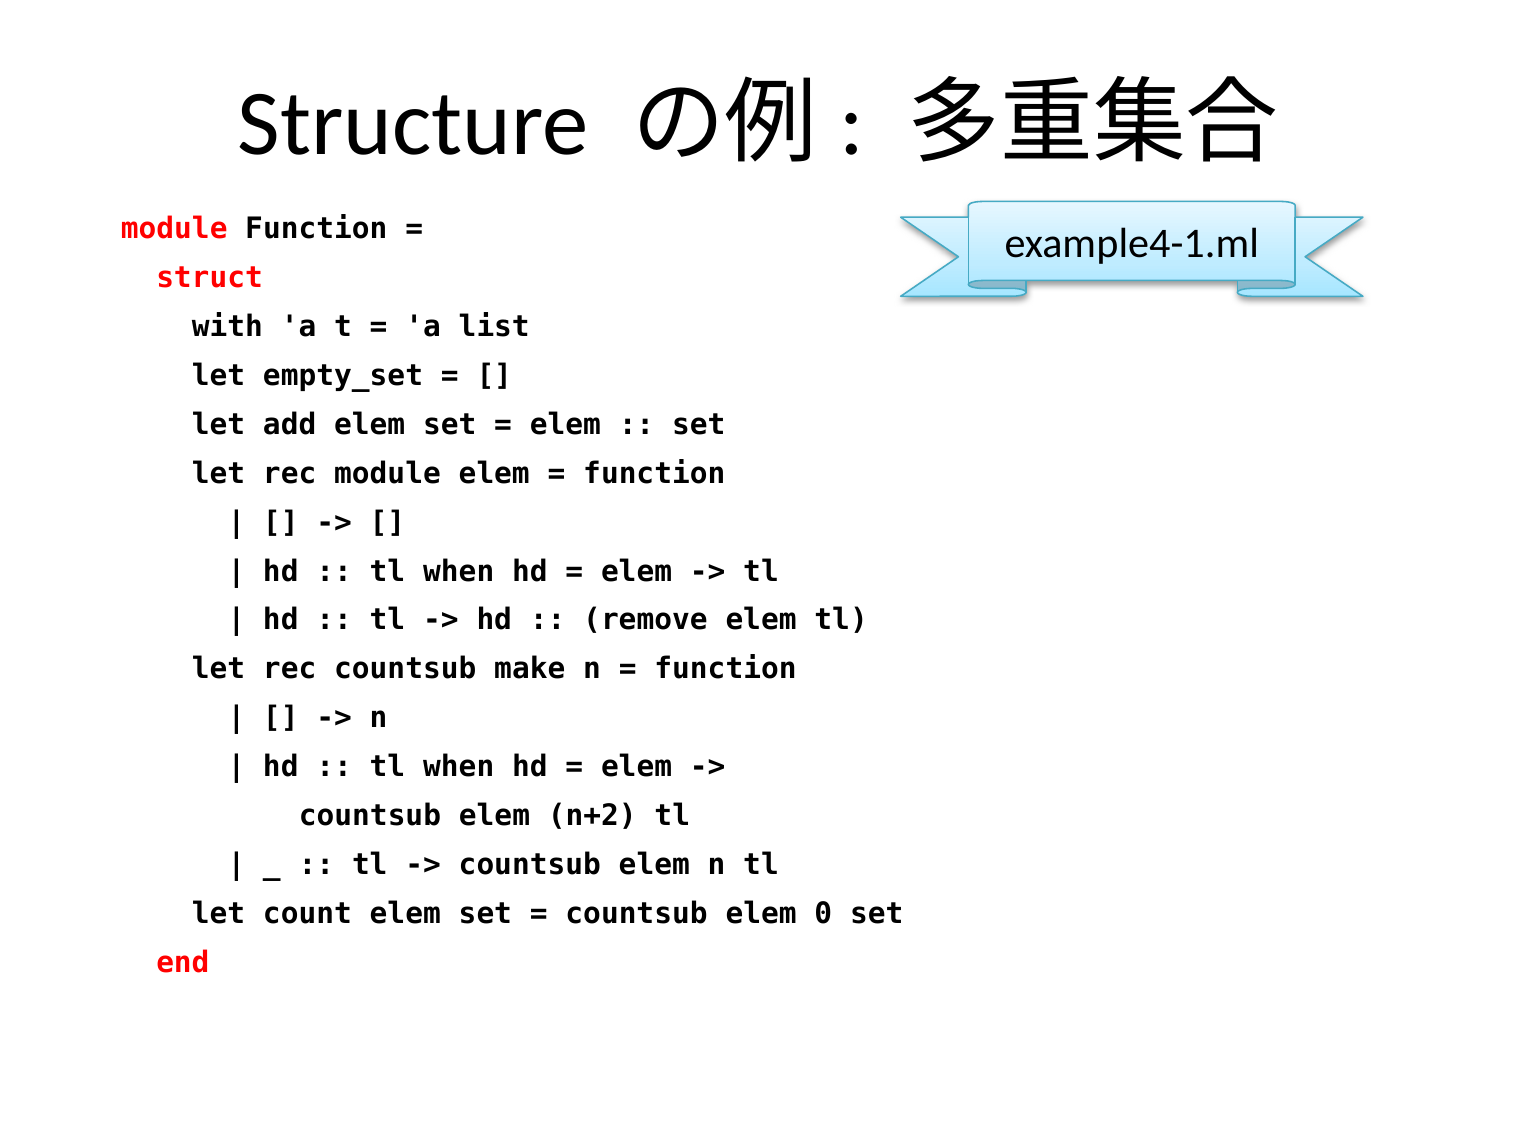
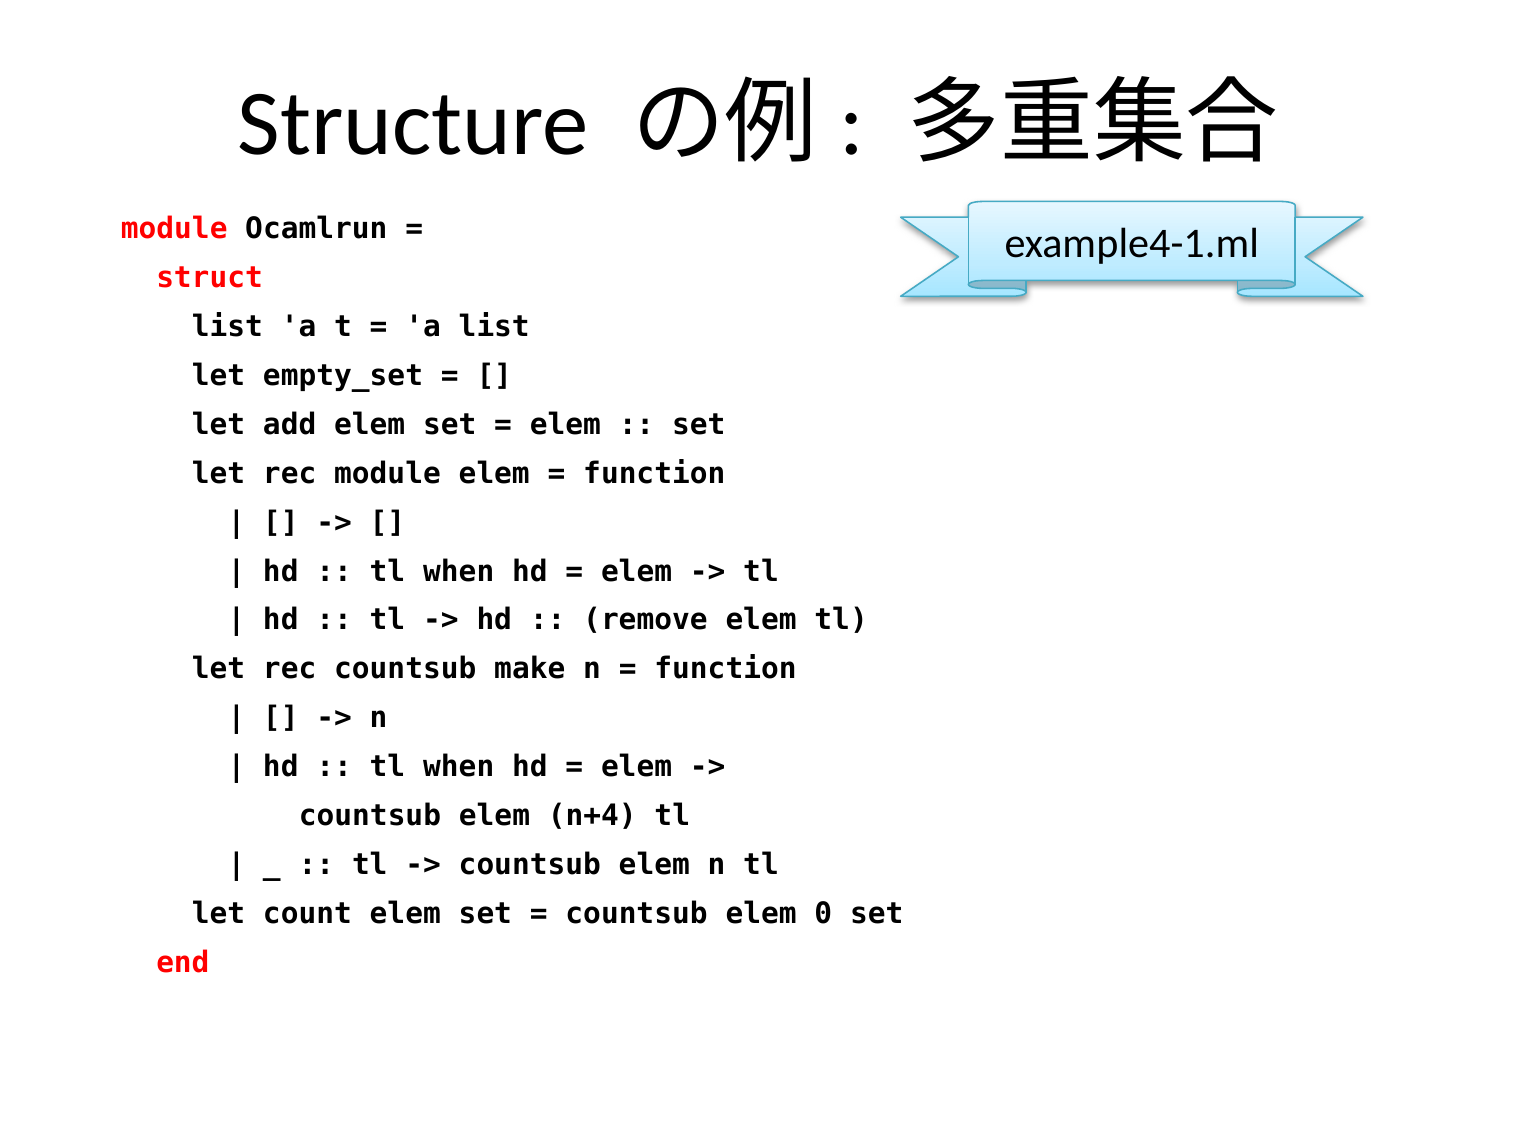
module Function: Function -> Ocamlrun (316, 229)
with: with -> list (227, 327)
n+2: n+2 -> n+4 (592, 816)
